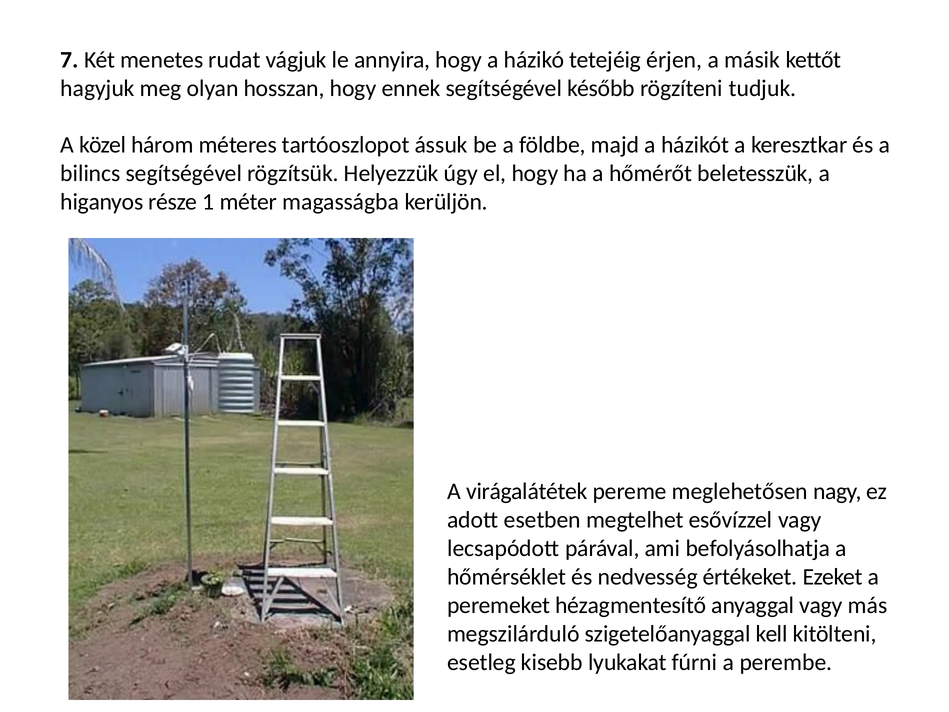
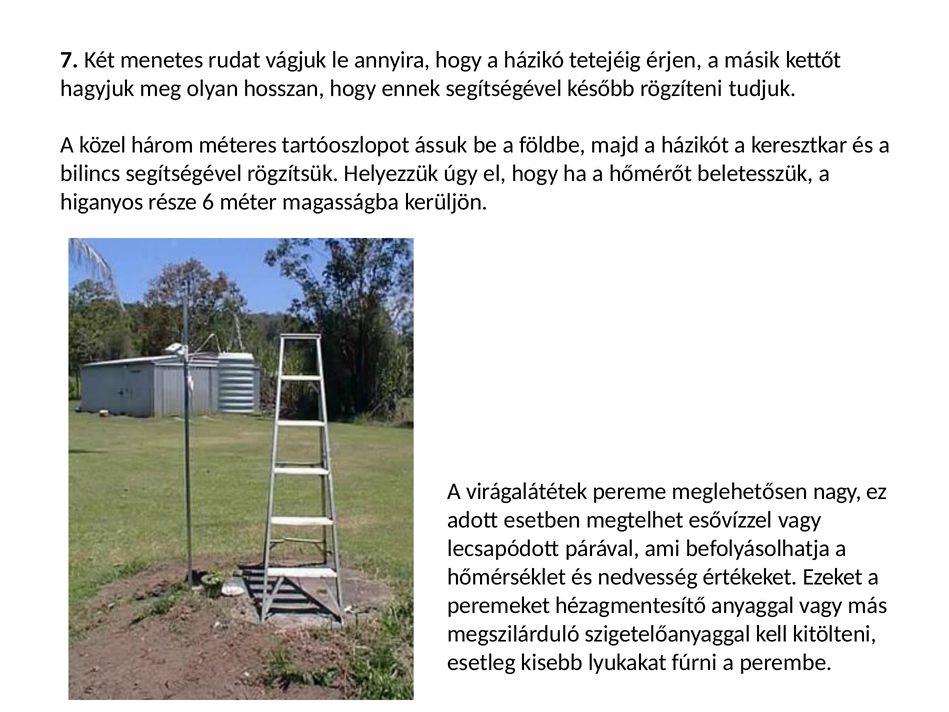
1: 1 -> 6 (208, 202)
